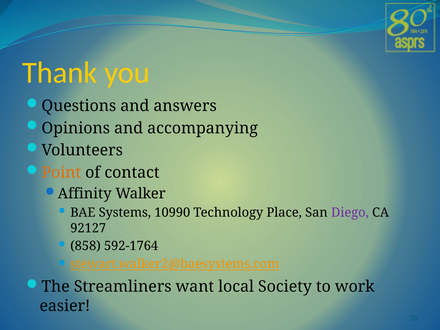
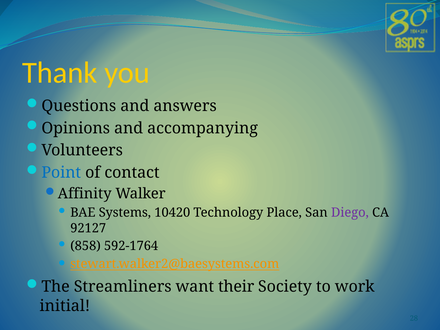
Point colour: orange -> blue (61, 173)
10990: 10990 -> 10420 (172, 213)
local: local -> their (236, 287)
easier: easier -> initial (65, 306)
